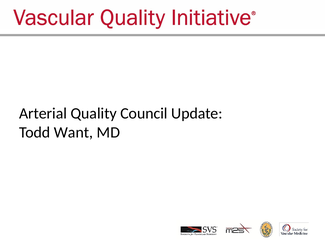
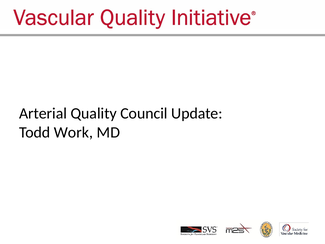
Want: Want -> Work (73, 132)
